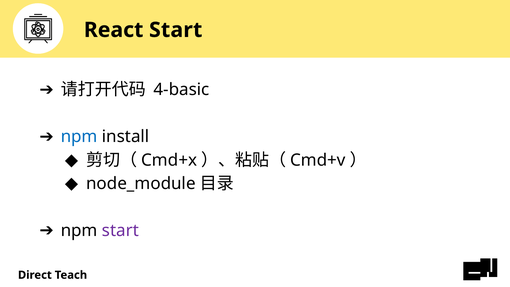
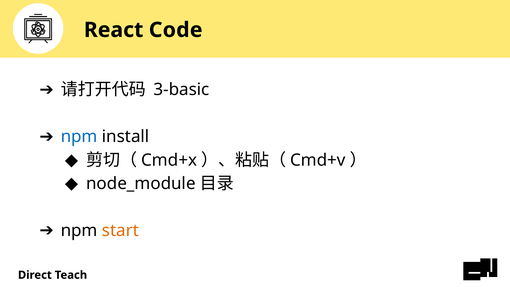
React Start: Start -> Code (176, 30)
4-basic: 4-basic -> 3-basic (181, 90)
start colour: purple -> orange (120, 230)
